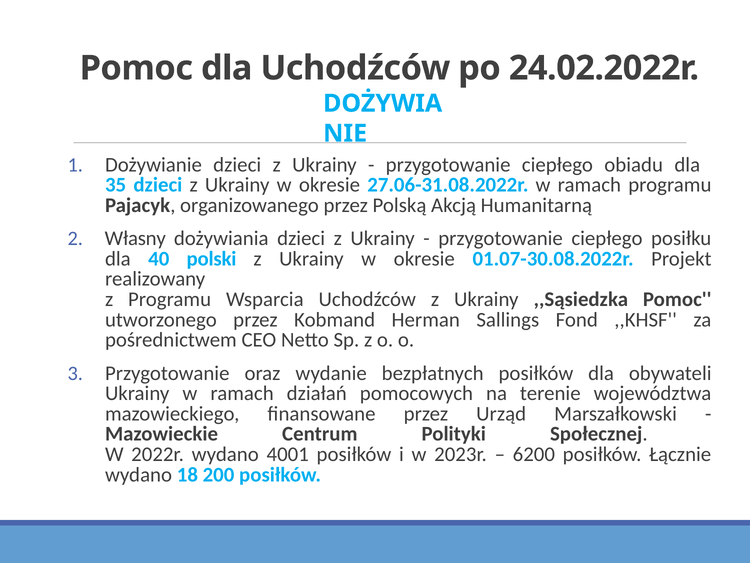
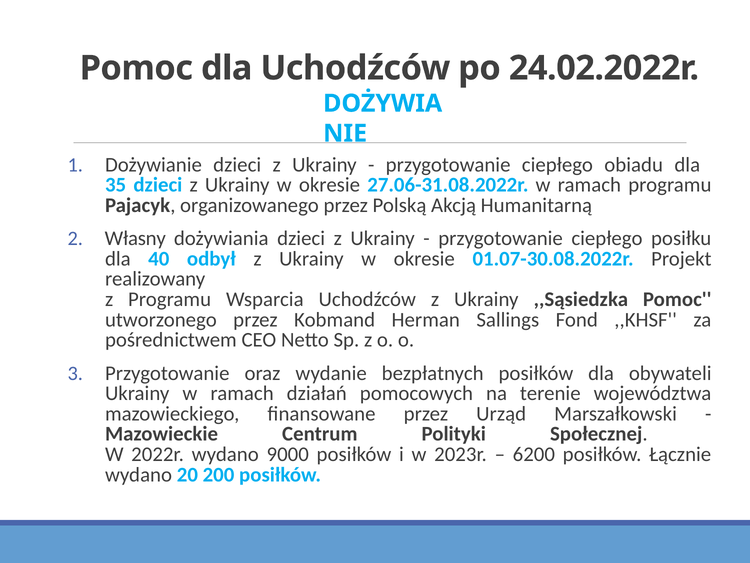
polski: polski -> odbył (211, 259)
4001: 4001 -> 9000 (288, 454)
18: 18 -> 20 (187, 474)
